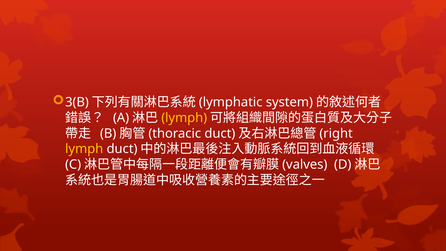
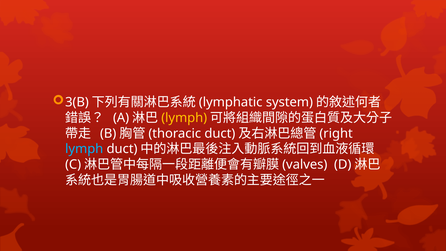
lymph colour: yellow -> light blue (84, 149)
